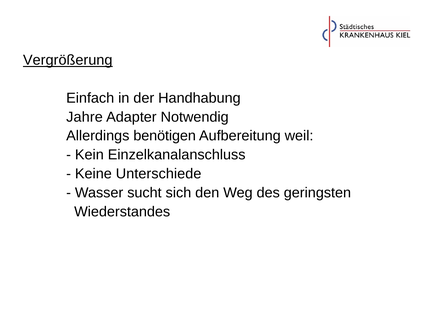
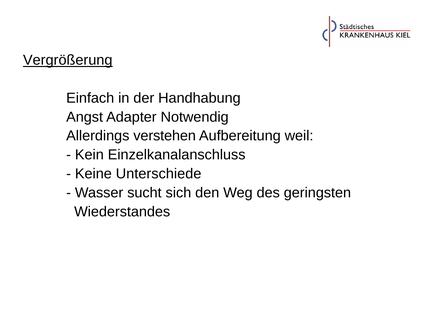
Jahre: Jahre -> Angst (85, 117)
benötigen: benötigen -> verstehen (165, 136)
